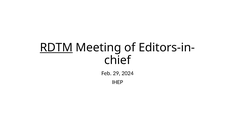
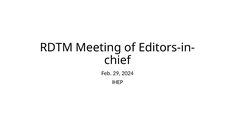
RDTM underline: present -> none (56, 48)
